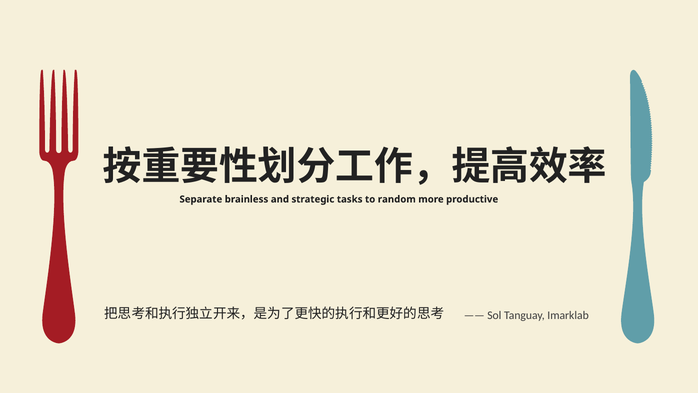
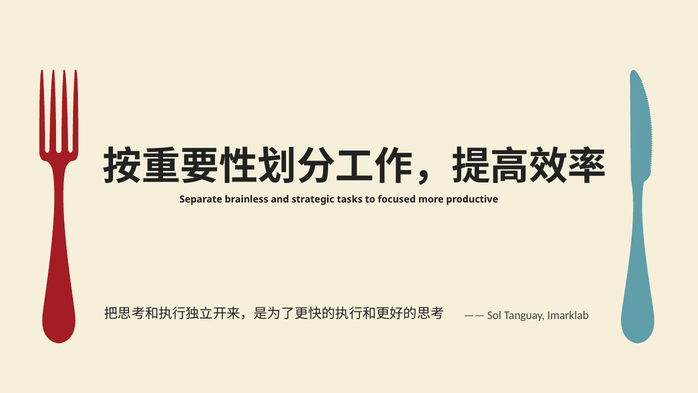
random: random -> focused (397, 199)
